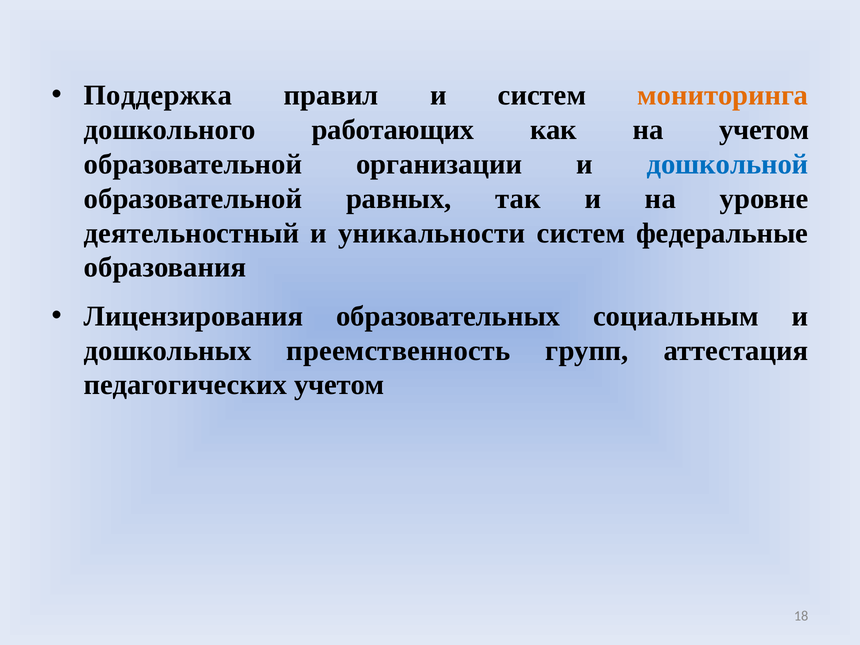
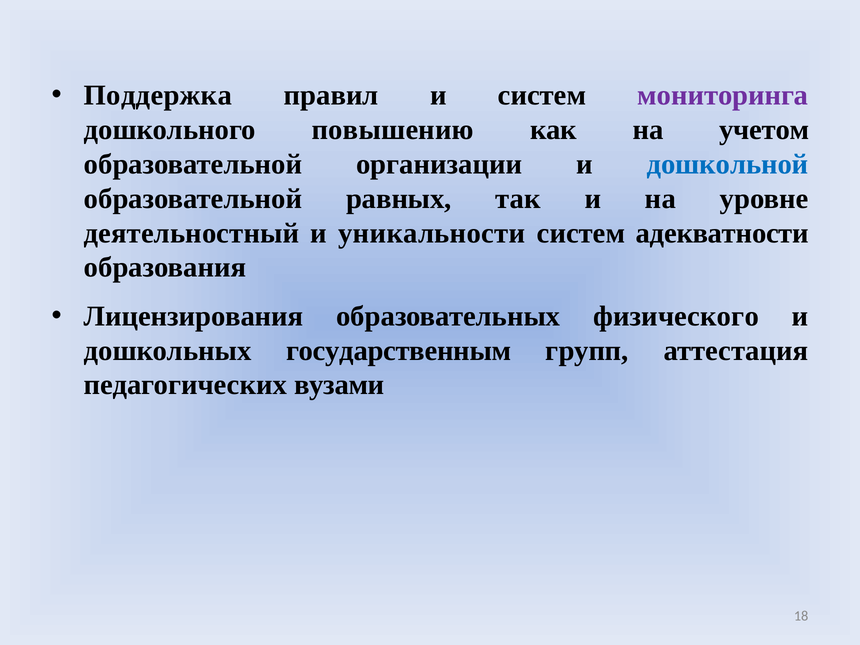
мониторинга colour: orange -> purple (723, 95)
работающих: работающих -> повышению (393, 130)
федеральные: федеральные -> адекватности (722, 233)
социальным: социальным -> физического (676, 316)
преемственность: преемственность -> государственным (399, 351)
педагогических учетом: учетом -> вузами (339, 385)
